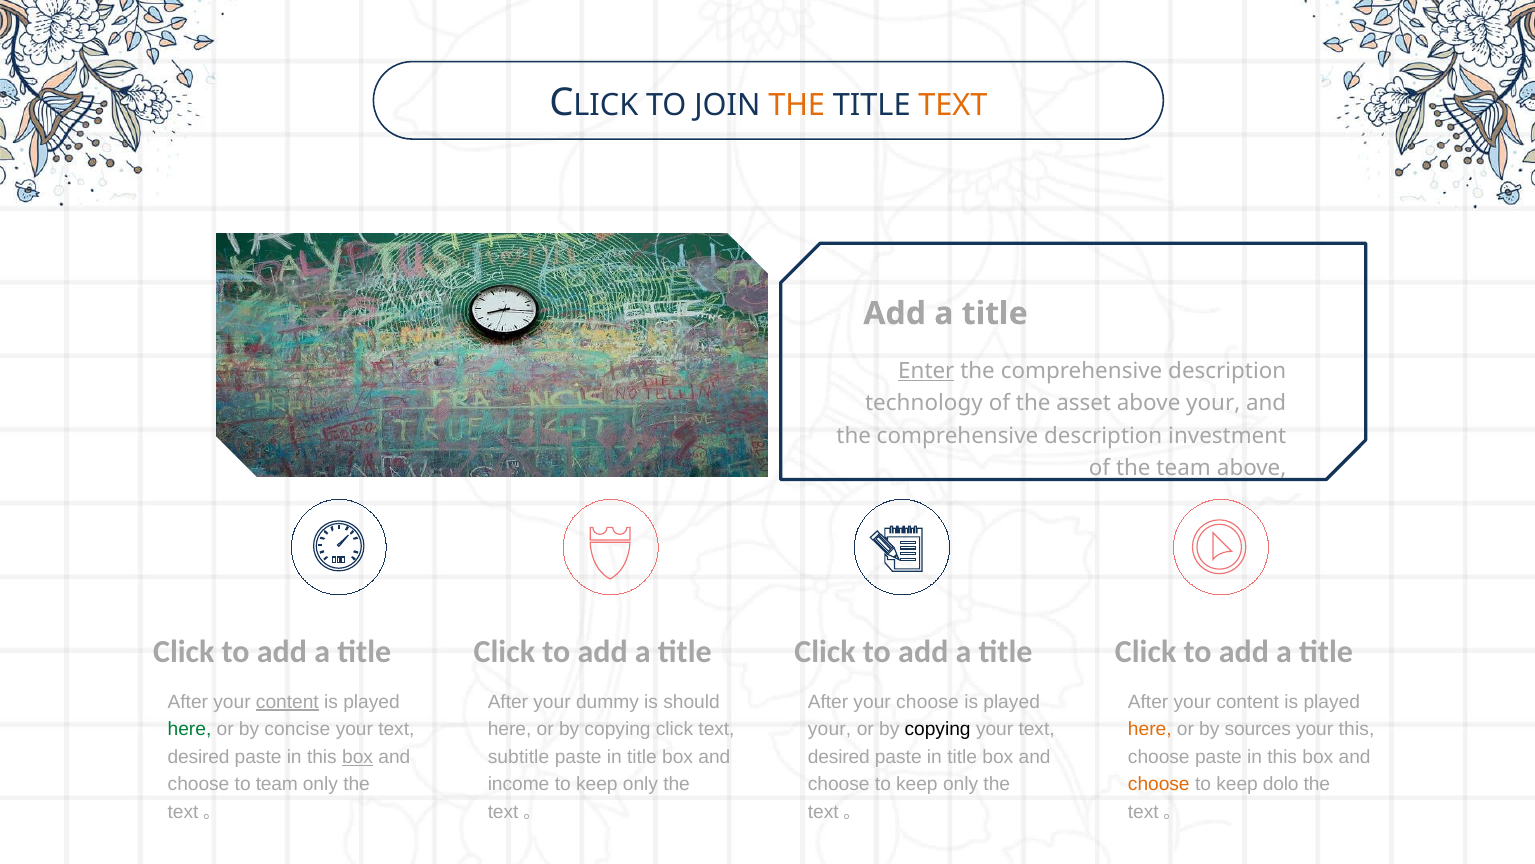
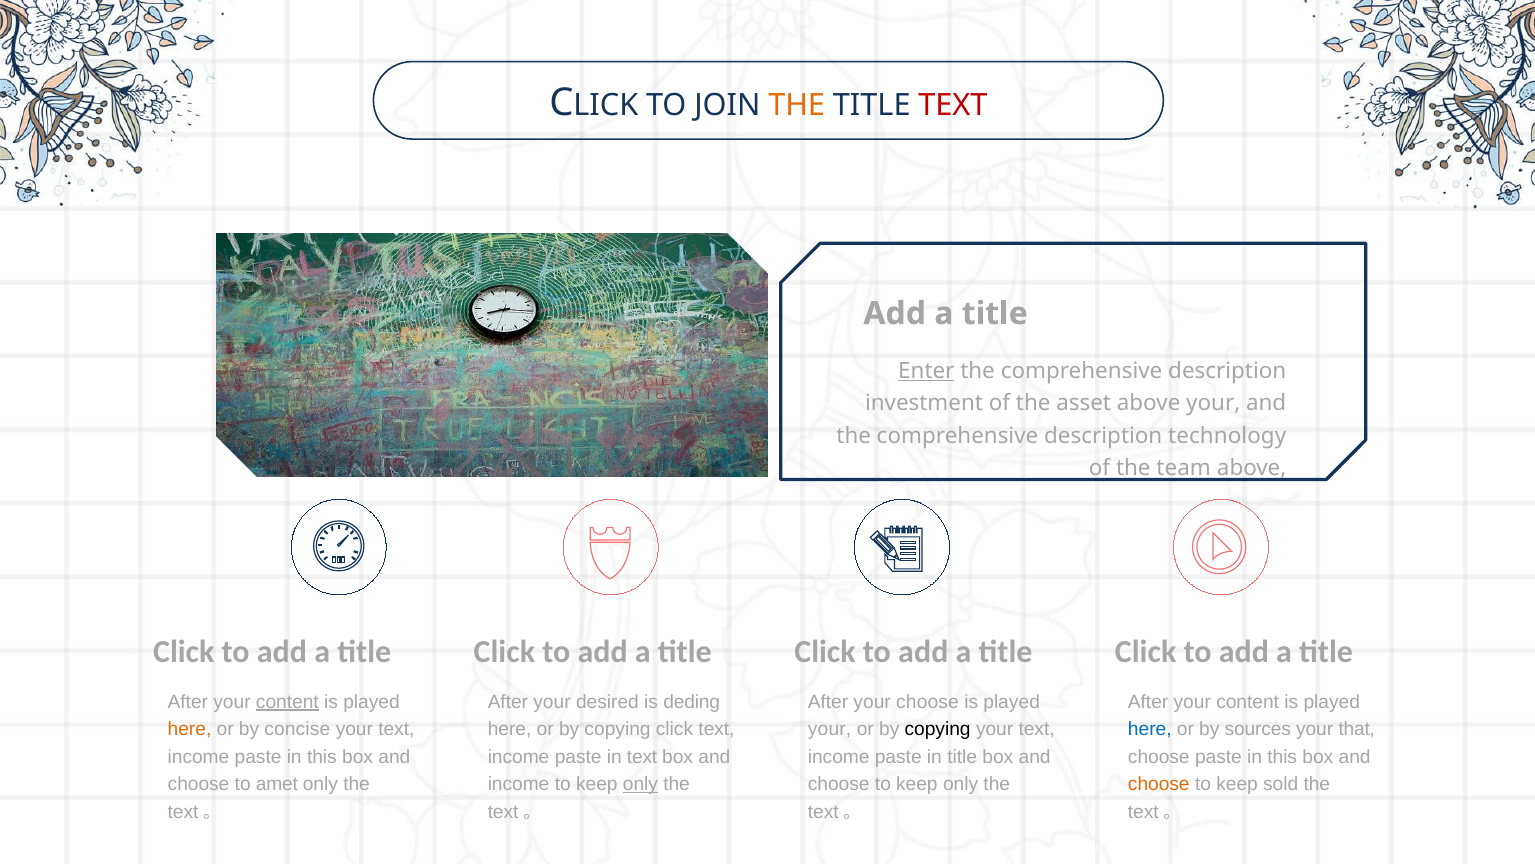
TEXT colour: orange -> red (953, 105)
technology: technology -> investment (924, 403)
investment: investment -> technology (1227, 436)
dummy: dummy -> desired (607, 702)
should: should -> deding (692, 702)
here colour: green -> orange (190, 729)
here colour: orange -> blue (1150, 729)
your this: this -> that (1357, 729)
desired: desired -> income (199, 757)
box underline: present -> none (358, 757)
subtitle: subtitle -> income (519, 757)
title: title -> text (642, 757)
desired: desired -> income (839, 757)
to team: team -> amet (277, 784)
only underline: none -> present (640, 784)
dolo: dolo -> sold (1281, 784)
